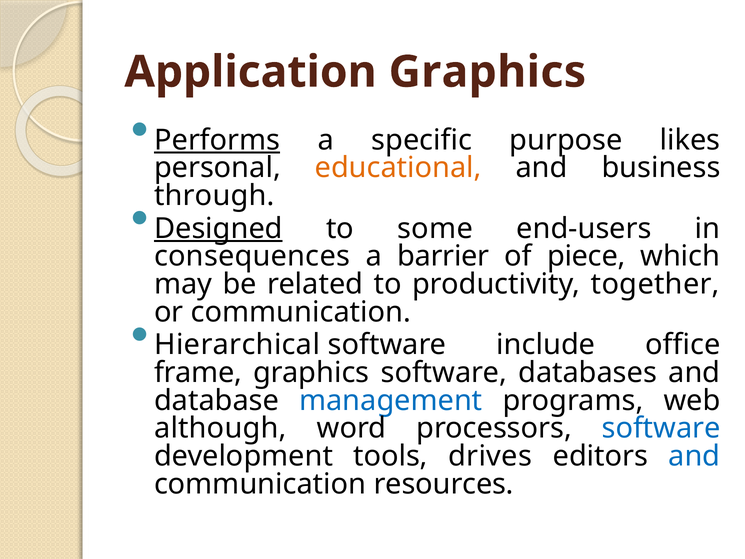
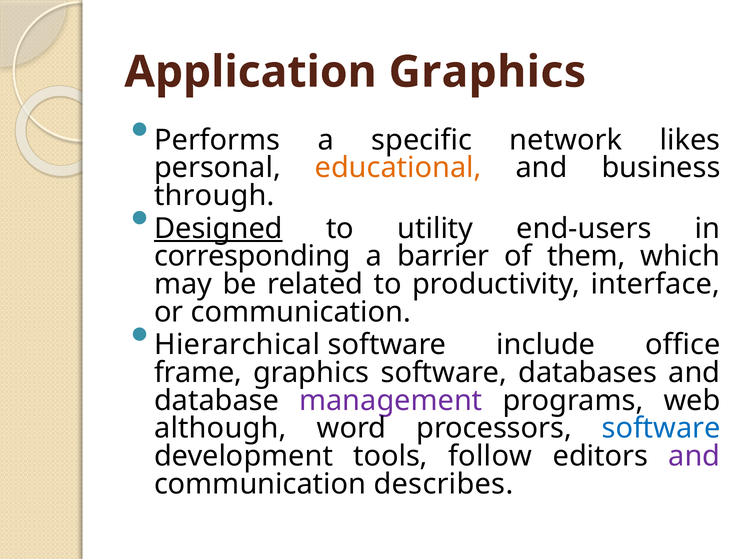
Performs underline: present -> none (217, 140)
purpose: purpose -> network (566, 140)
some: some -> utility (435, 228)
consequences: consequences -> corresponding (252, 256)
piece: piece -> them (586, 256)
together: together -> interface (655, 284)
management colour: blue -> purple (391, 400)
drives: drives -> follow (490, 456)
and colour: blue -> purple (694, 456)
resources: resources -> describes (444, 484)
